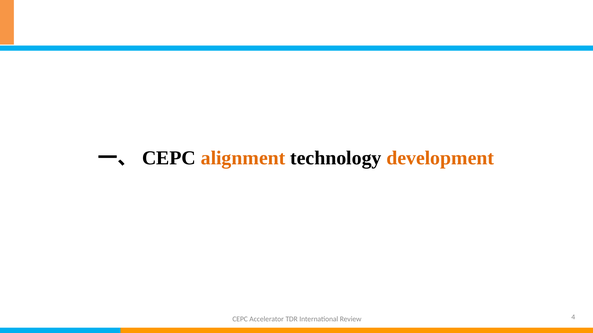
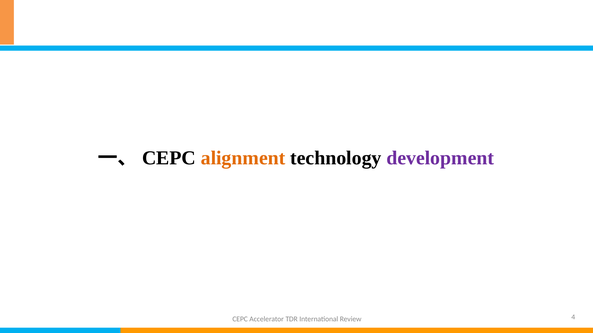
development colour: orange -> purple (440, 158)
